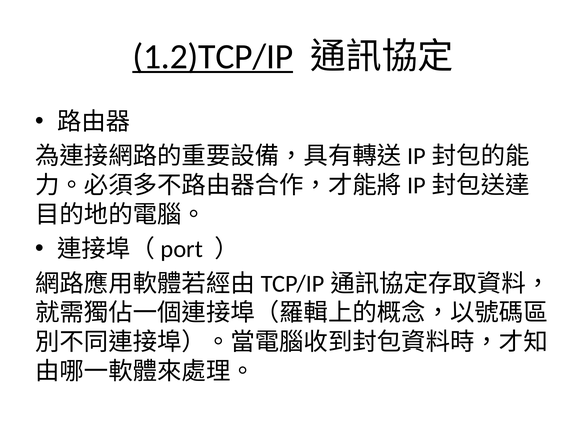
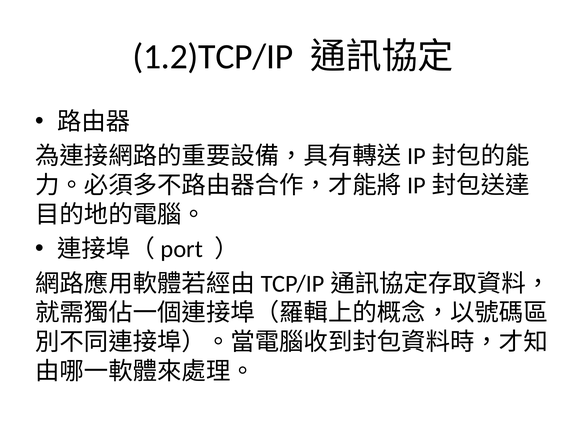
1.2)TCP/IP underline: present -> none (213, 57)
